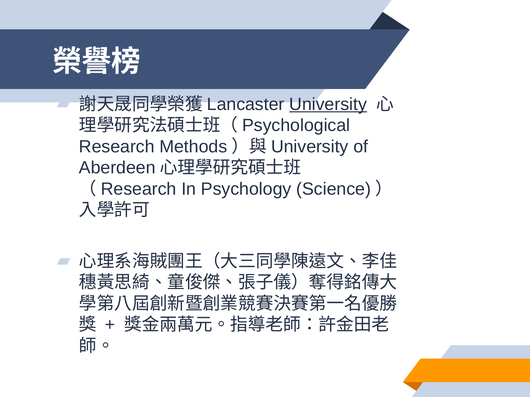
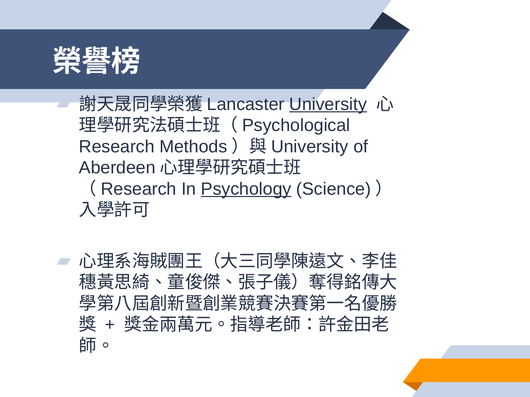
Psychology underline: none -> present (246, 189)
